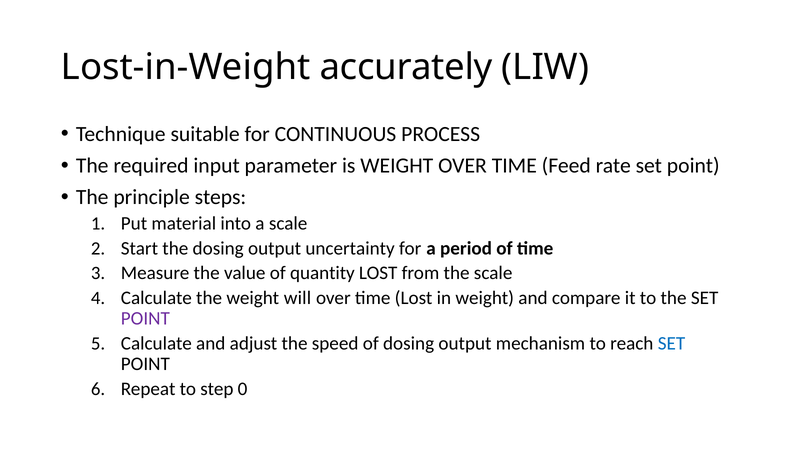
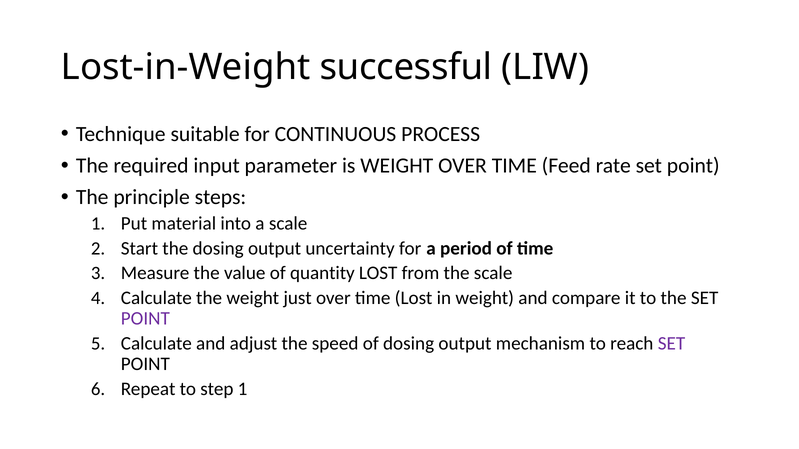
accurately: accurately -> successful (406, 67)
will: will -> just (298, 298)
SET colour: blue -> purple (672, 344)
step 0: 0 -> 1 (243, 389)
